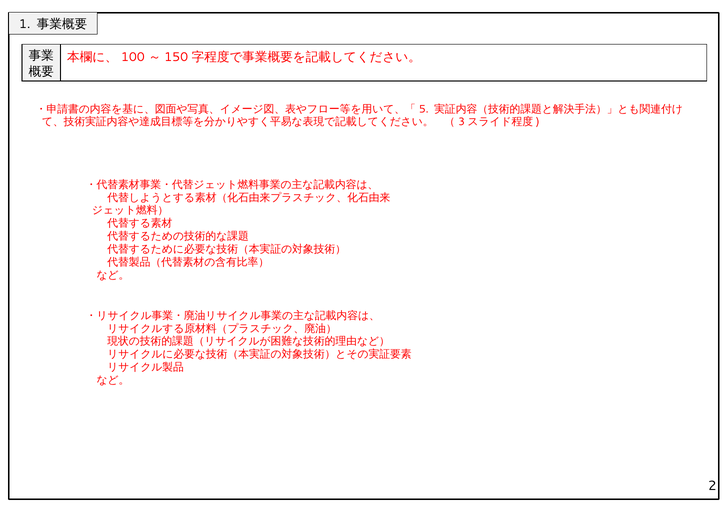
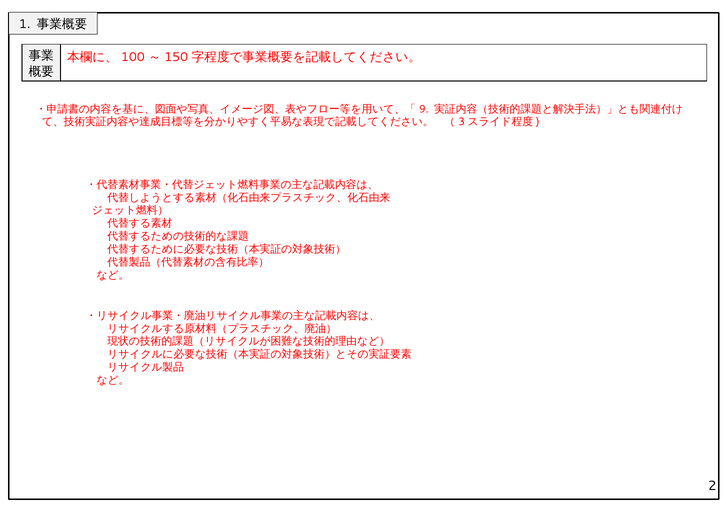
5: 5 -> 9 (424, 109)
